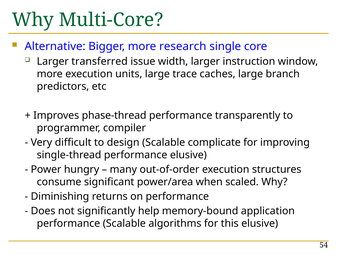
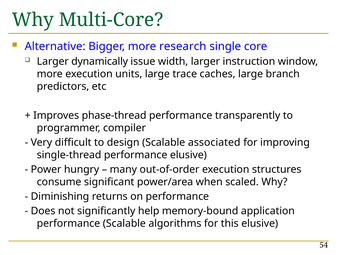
transferred: transferred -> dynamically (100, 61)
complicate: complicate -> associated (214, 142)
